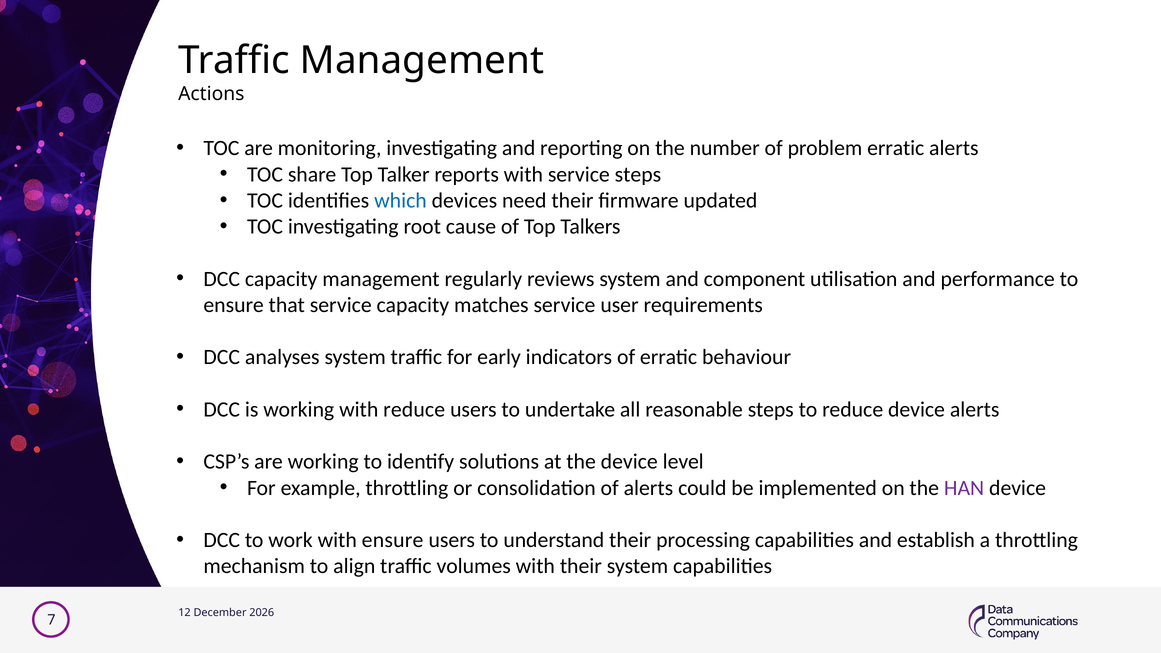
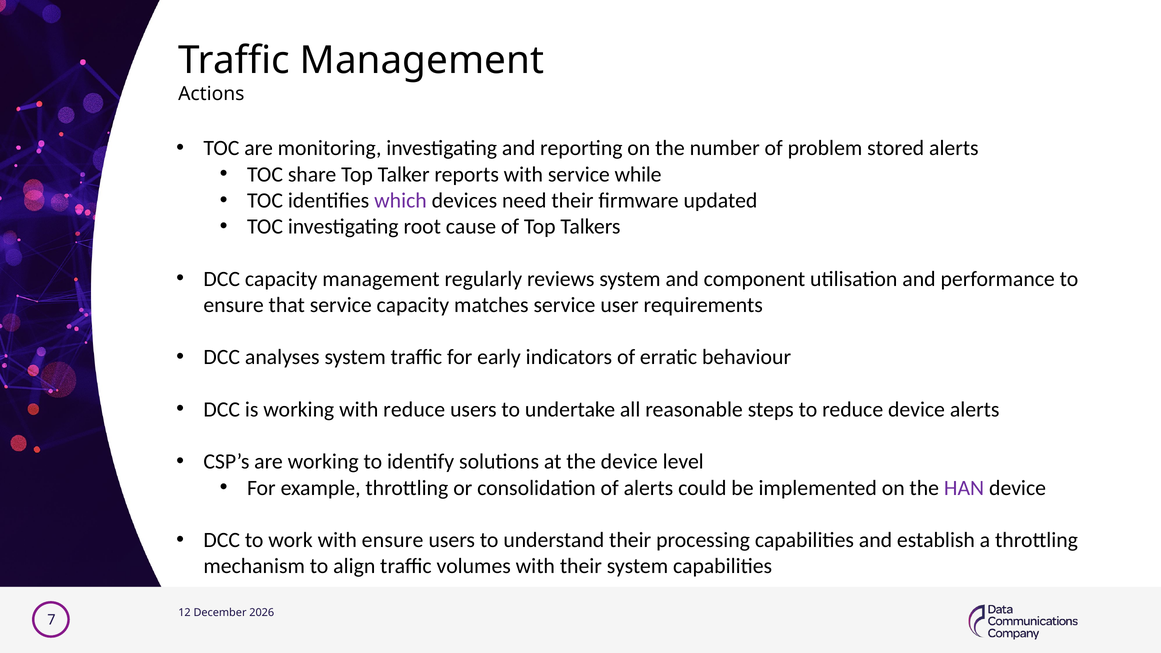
problem erratic: erratic -> stored (896, 148)
service steps: steps -> while (638, 174)
which colour: blue -> purple (400, 201)
